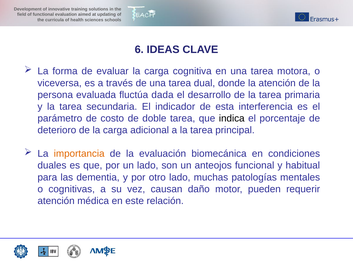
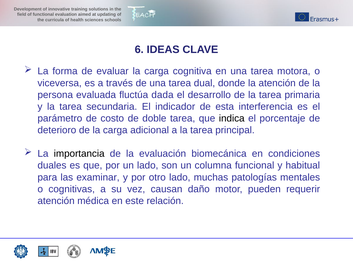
importancia colour: orange -> black (79, 154)
anteojos: anteojos -> columna (213, 165)
dementia: dementia -> examinar (98, 177)
